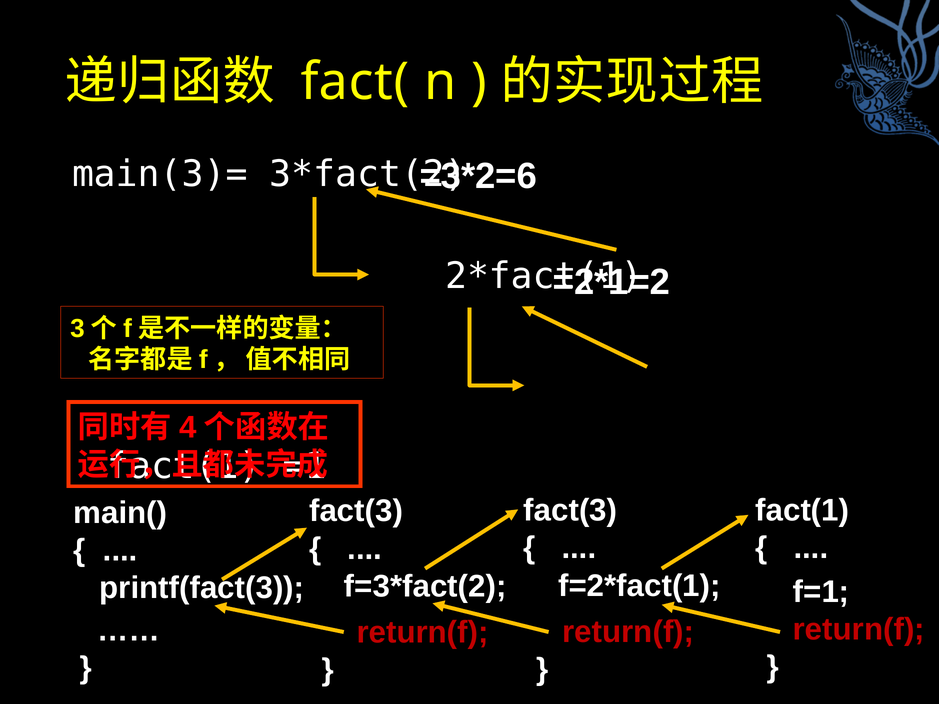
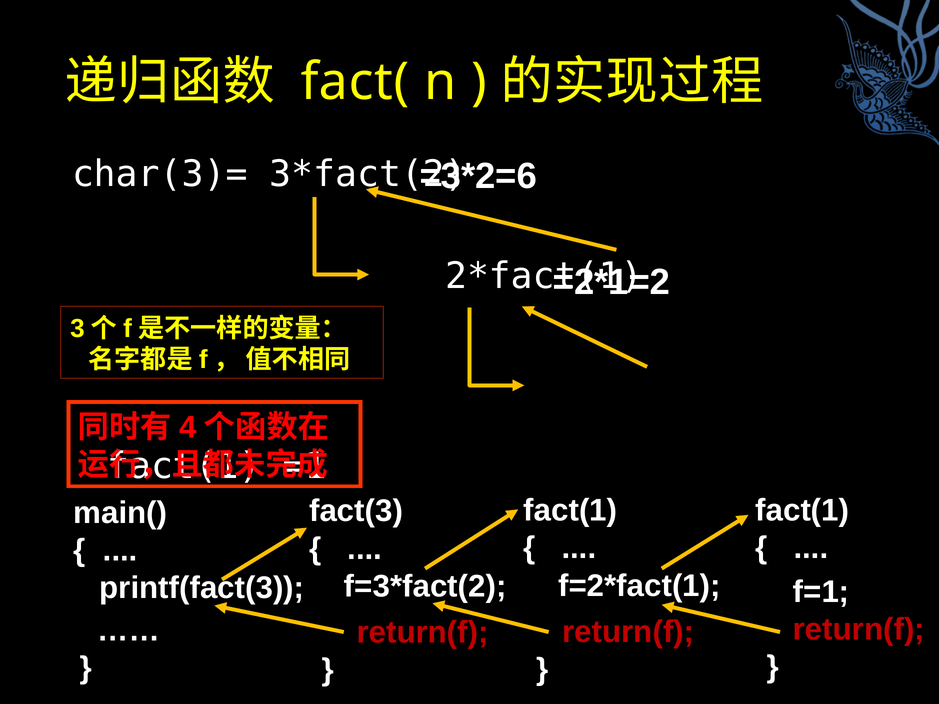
main(3)=: main(3)= -> char(3)= (160, 174)
fact(3: fact(3 -> fact(1 (570, 511)
